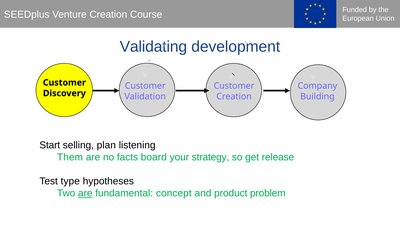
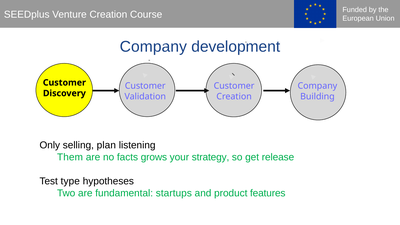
Validating: Validating -> Company (153, 47)
Start: Start -> Only (50, 145)
board: board -> grows (154, 157)
are underline: present -> none (85, 193)
concept: concept -> startups (174, 193)
problem: problem -> features (268, 193)
